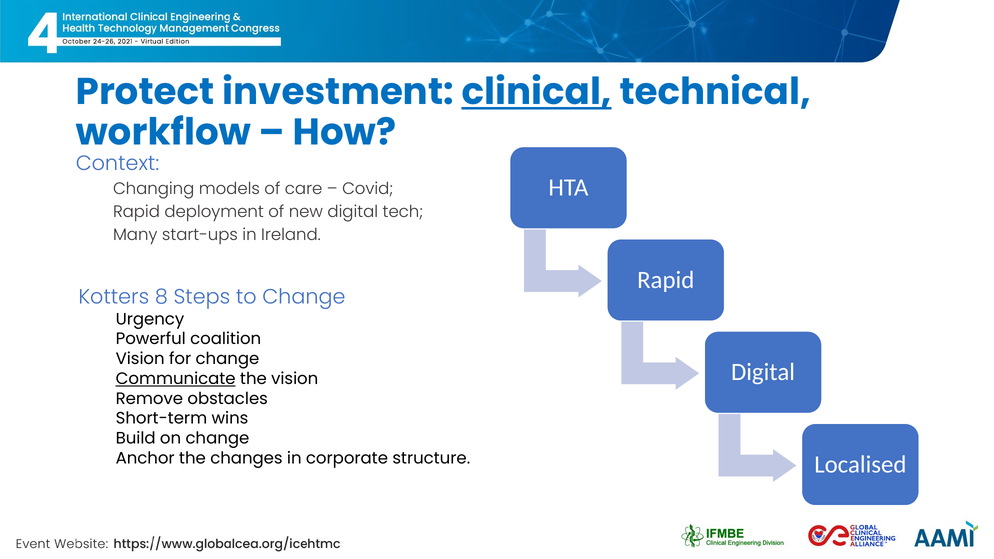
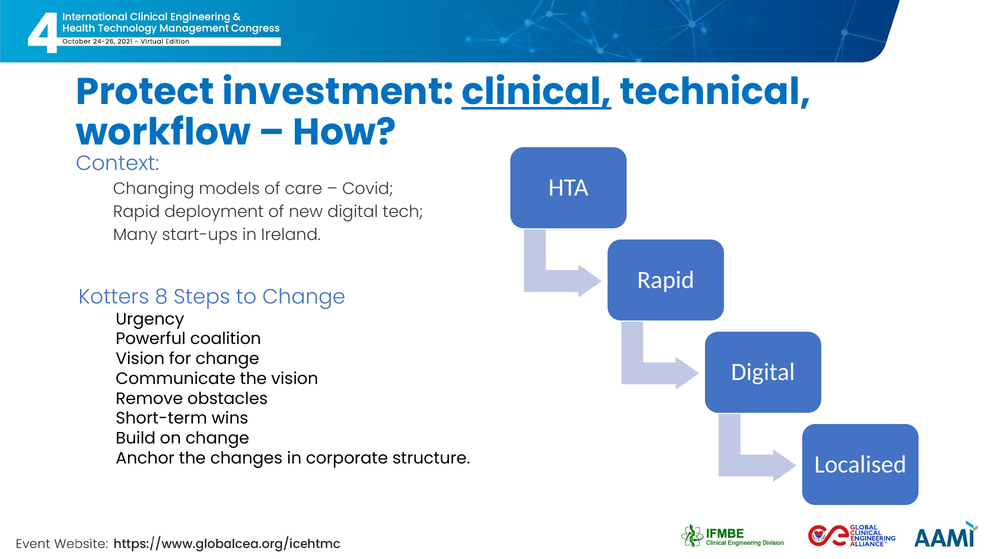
Communicate underline: present -> none (176, 379)
